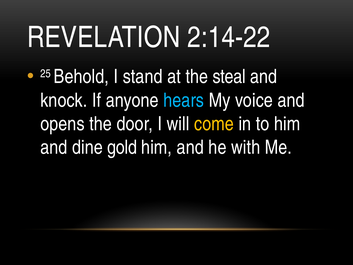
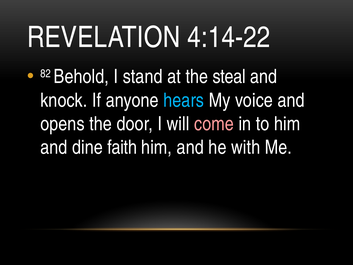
2:14-22: 2:14-22 -> 4:14-22 (229, 37)
25: 25 -> 82 (46, 74)
come colour: yellow -> pink (214, 124)
gold: gold -> faith (122, 147)
